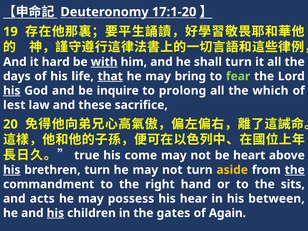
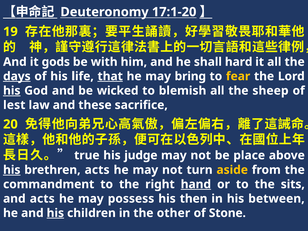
hard: hard -> gods (56, 62)
with underline: present -> none (104, 62)
shall turn: turn -> hard (239, 62)
days underline: none -> present (17, 76)
fear colour: light green -> yellow (238, 76)
inquire: inquire -> wicked (118, 91)
prolong: prolong -> blemish (183, 91)
which: which -> sheep (270, 91)
come: come -> judge (141, 155)
heart: heart -> place (249, 155)
brethren turn: turn -> acts (97, 170)
the underline: present -> none (295, 170)
hand underline: none -> present (196, 184)
hear: hear -> then (194, 199)
gates: gates -> other (173, 213)
Again: Again -> Stone (227, 213)
